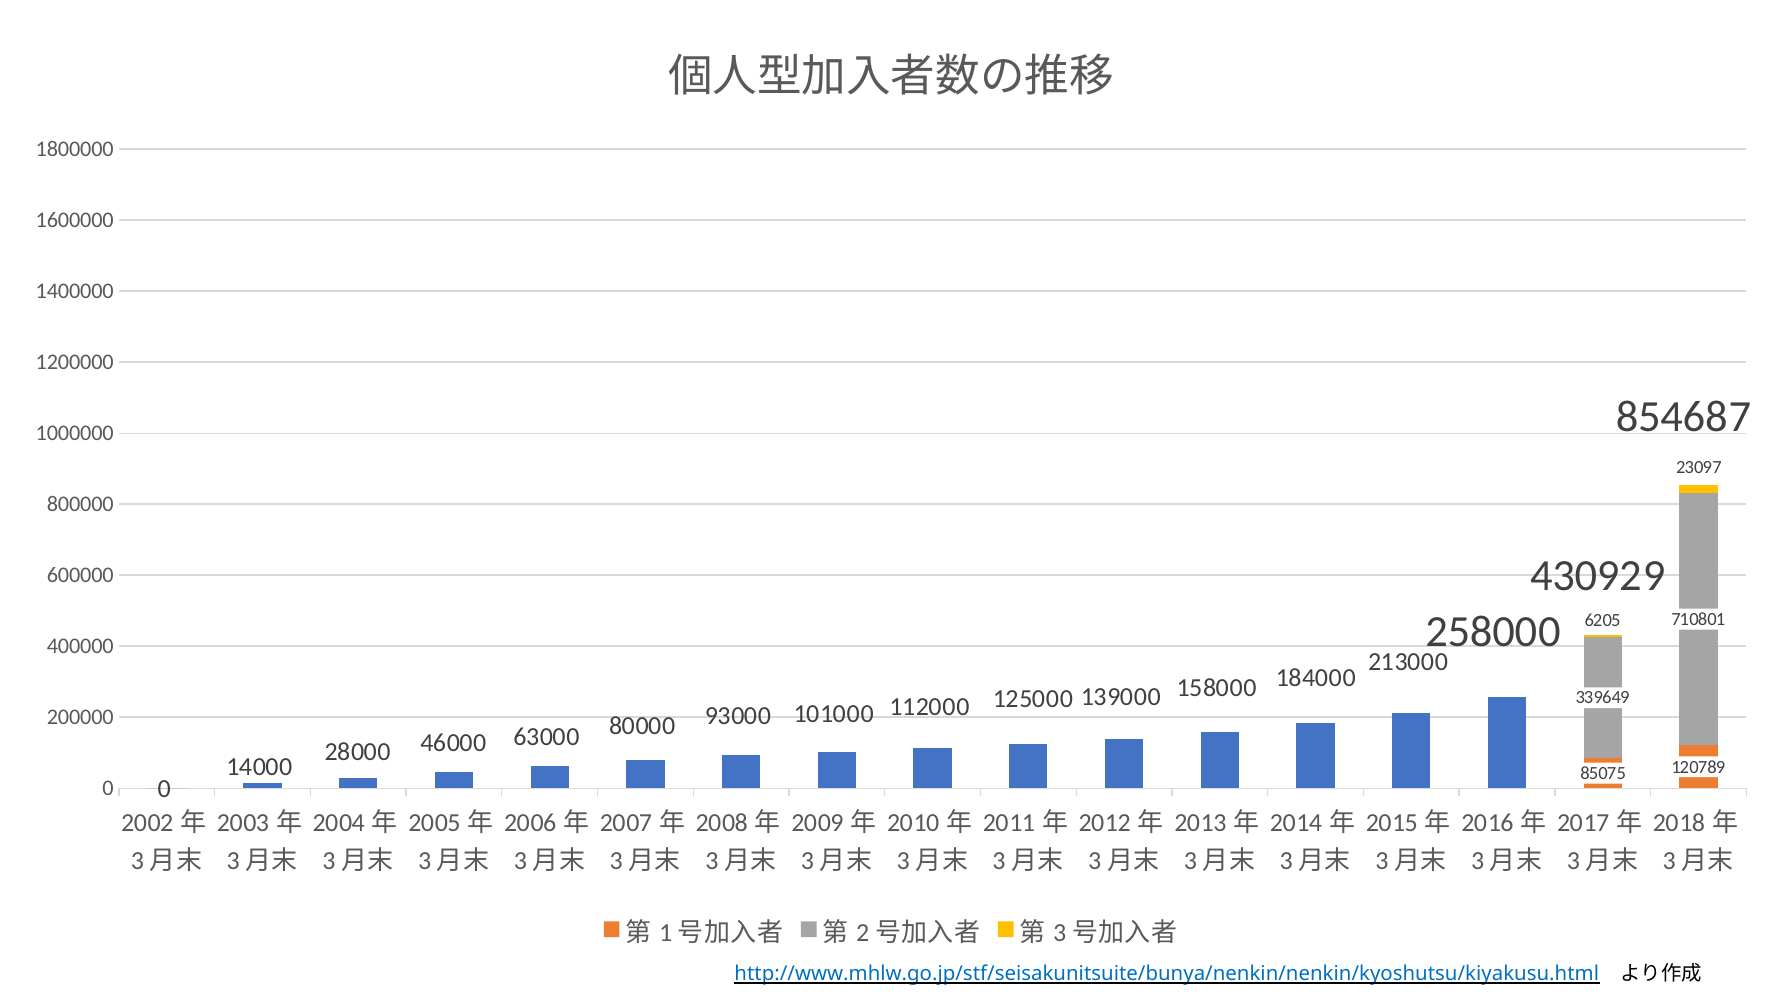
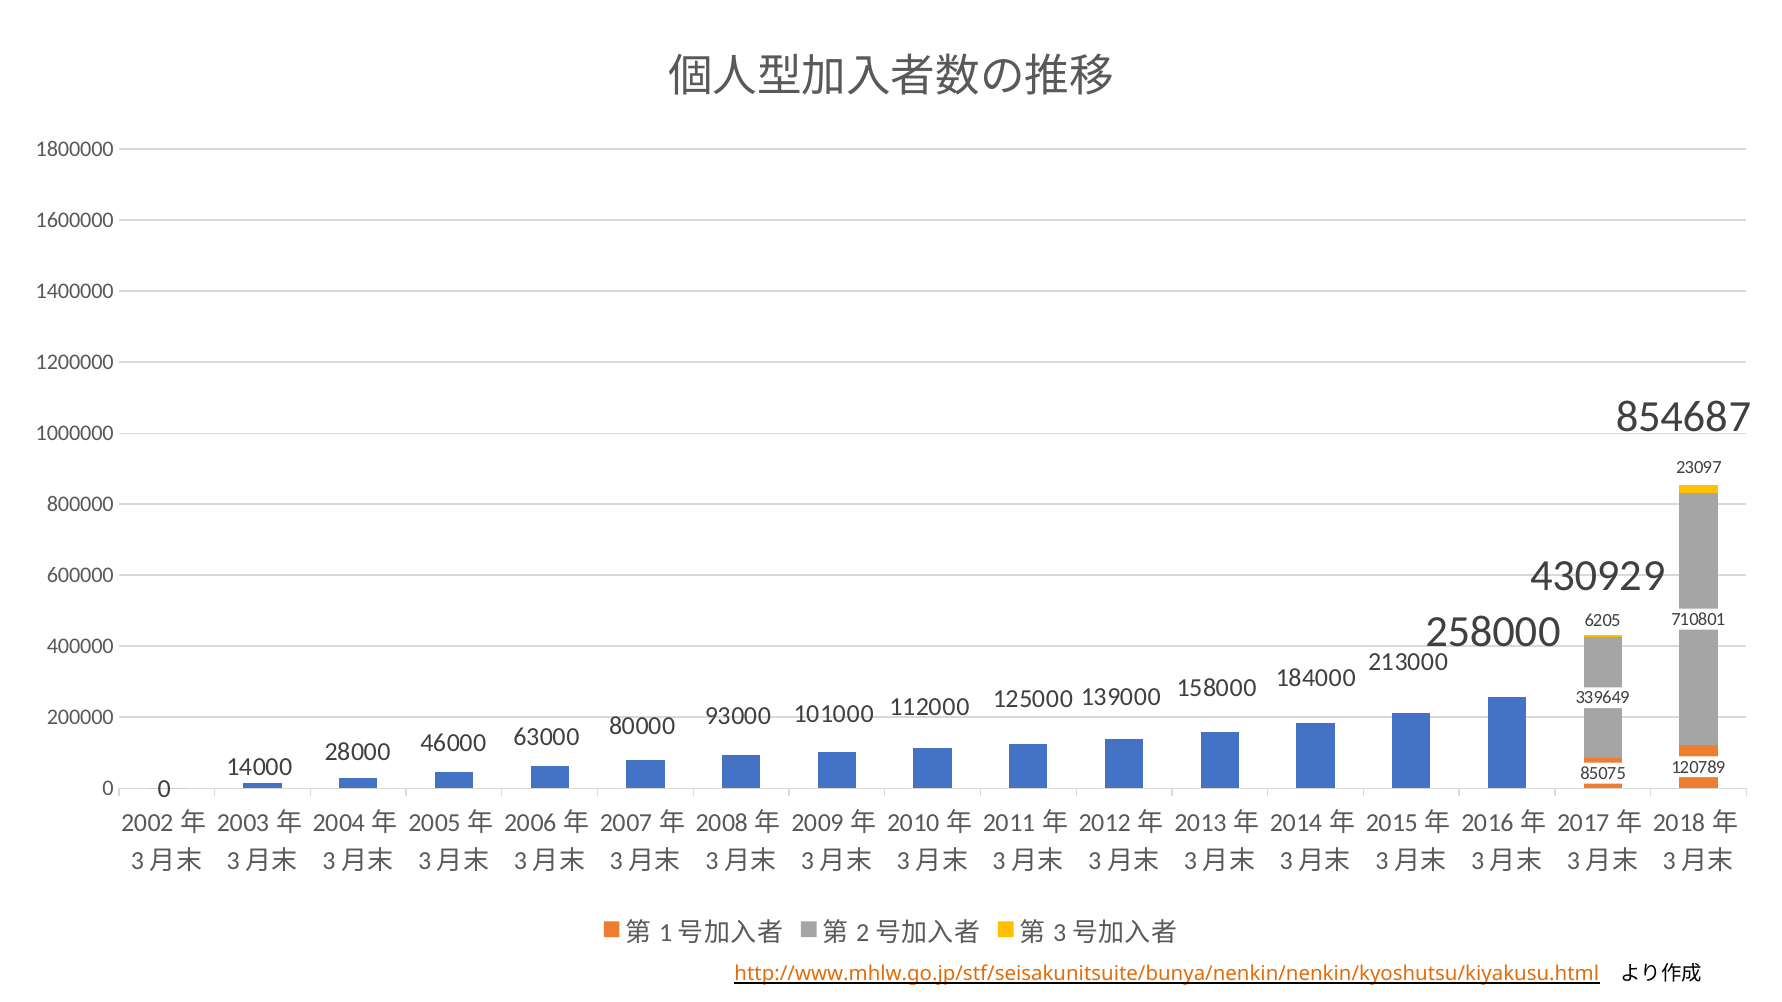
http://www.mhlw.go.jp/stf/seisakunitsuite/bunya/nenkin/nenkin/kyoshutsu/kiyakusu.html colour: blue -> orange (1167, 974)
